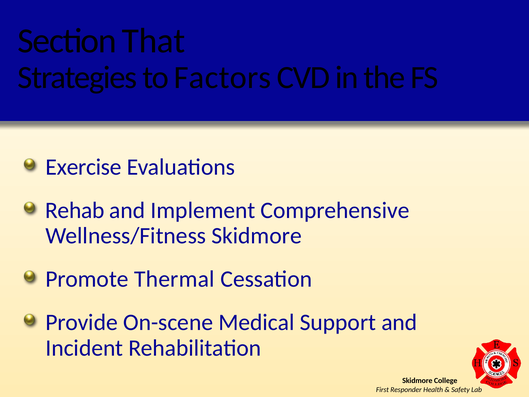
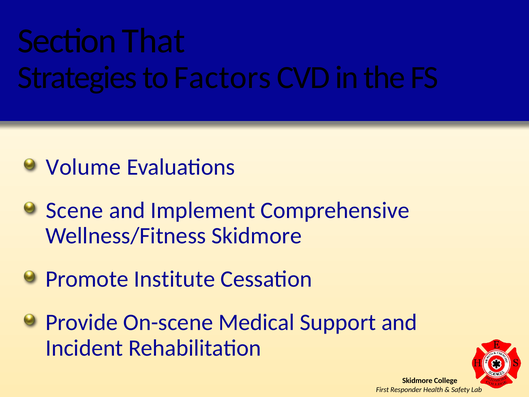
Exercise: Exercise -> Volume (83, 167)
Rehab: Rehab -> Scene (75, 210)
Thermal: Thermal -> Institute (174, 279)
